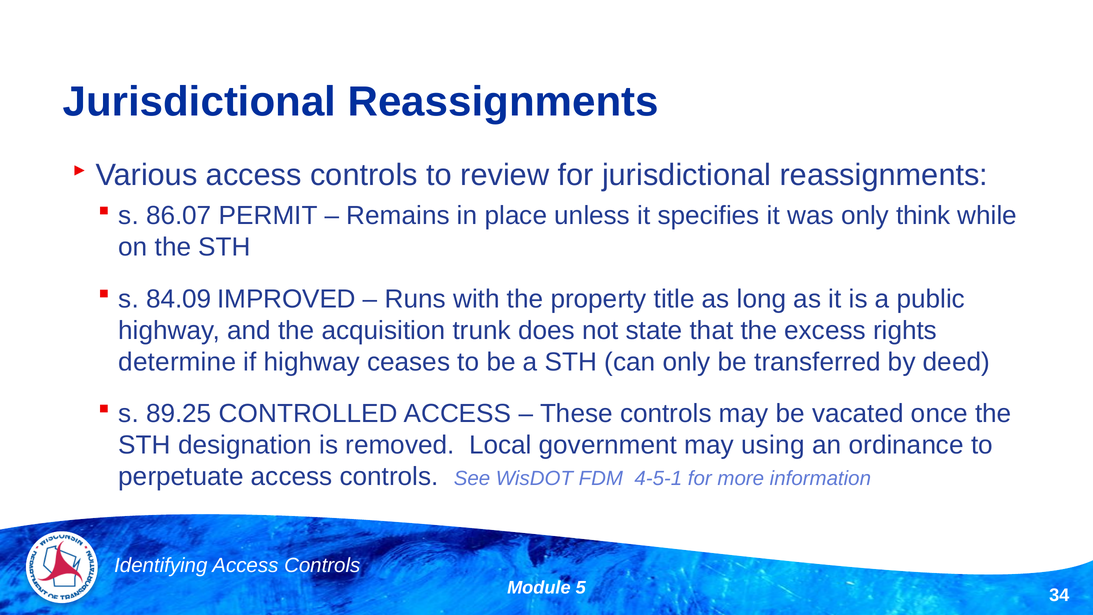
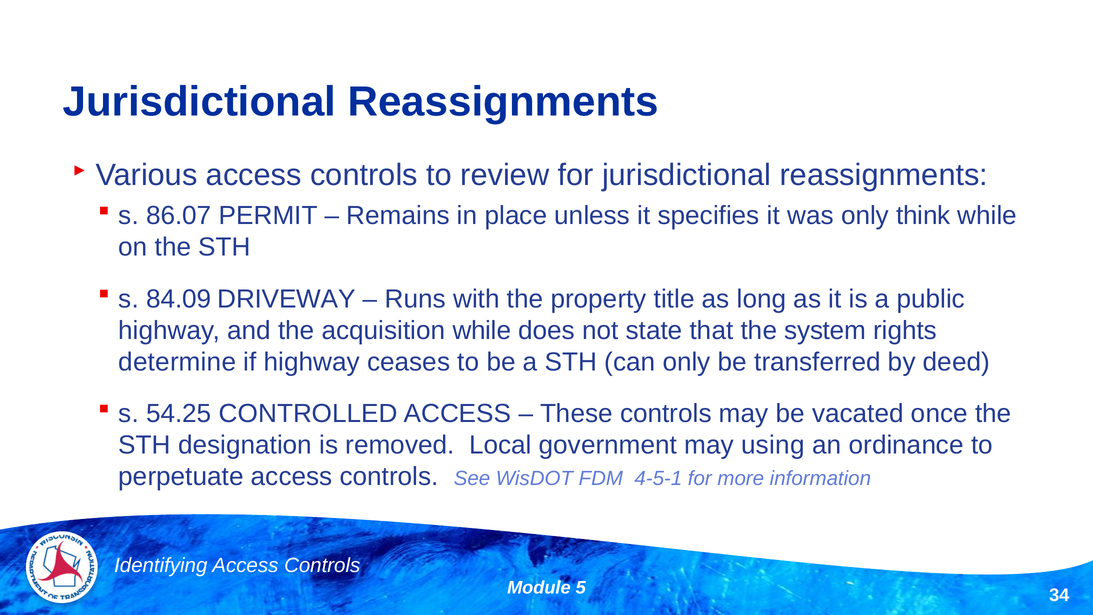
IMPROVED: IMPROVED -> DRIVEWAY (287, 299)
acquisition trunk: trunk -> while (482, 330)
excess: excess -> system (825, 330)
89.25: 89.25 -> 54.25 (179, 414)
